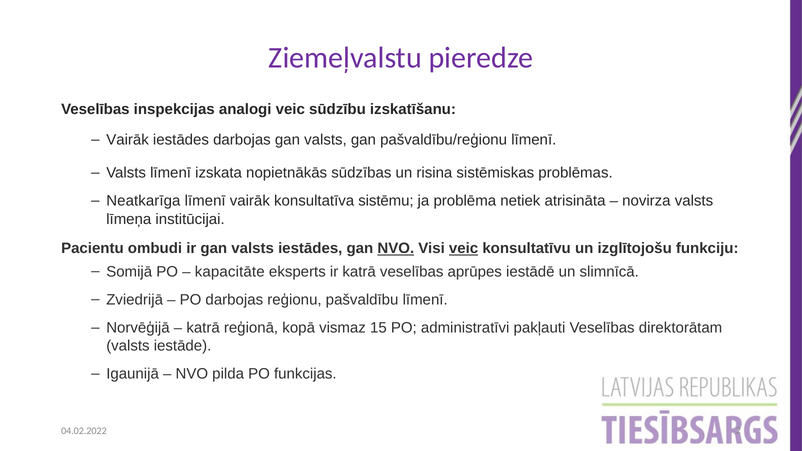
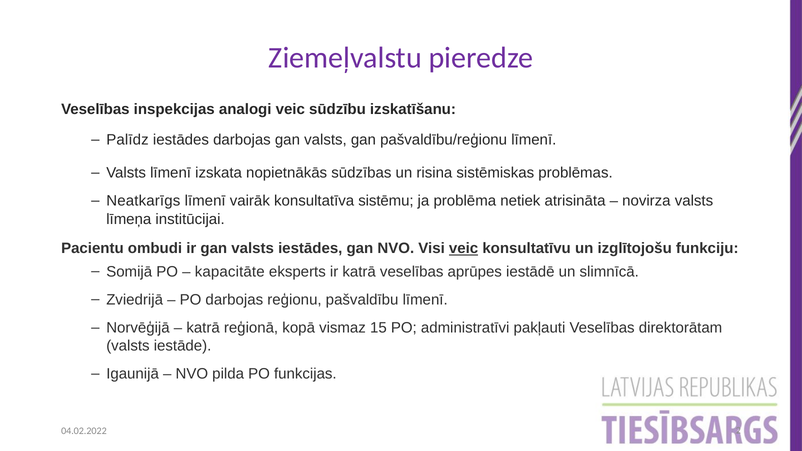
Vairāk: Vairāk -> Palīdz (127, 140)
Neatkarīga: Neatkarīga -> Neatkarīgs (143, 201)
NVO underline: present -> none (396, 249)
